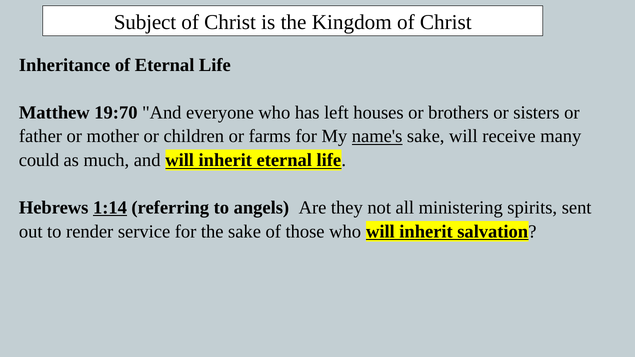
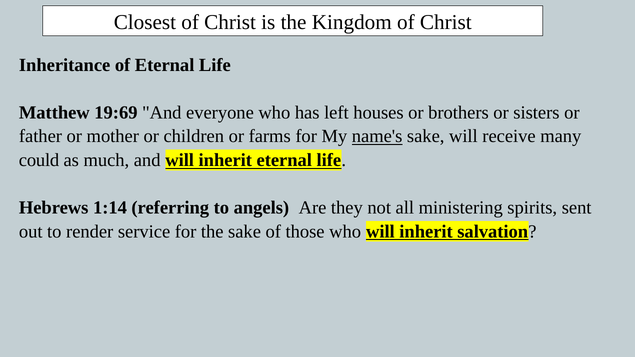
Subject: Subject -> Closest (145, 22)
19:70: 19:70 -> 19:69 (116, 113)
1:14 underline: present -> none (110, 208)
